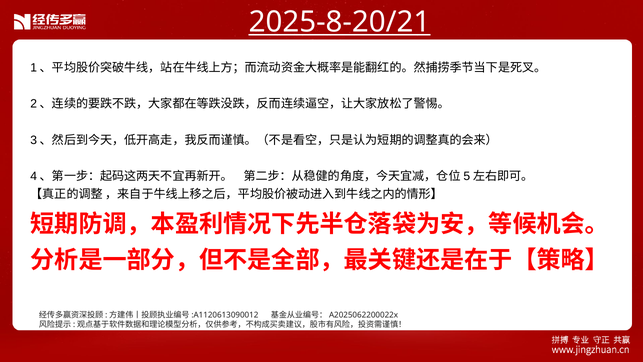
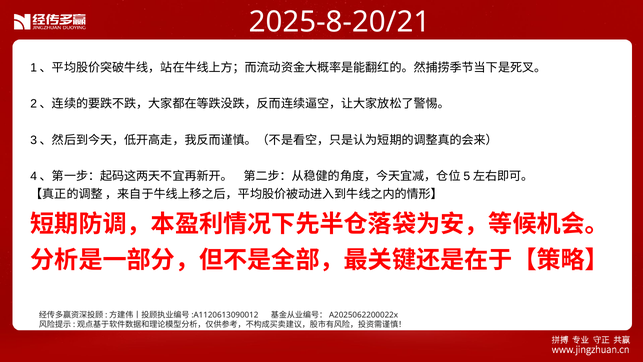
2025-8-20/21 underline: present -> none (340, 22)
